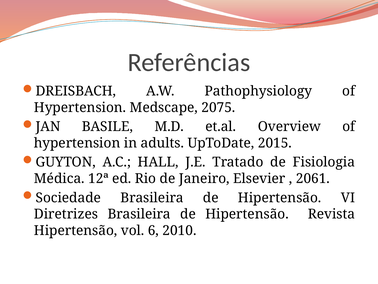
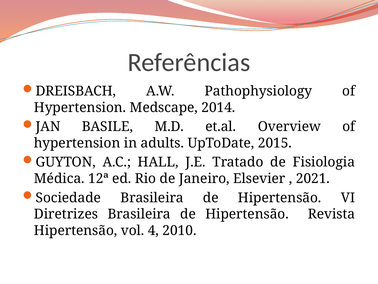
2075: 2075 -> 2014 (218, 107)
2061: 2061 -> 2021 (313, 178)
6: 6 -> 4 (153, 230)
